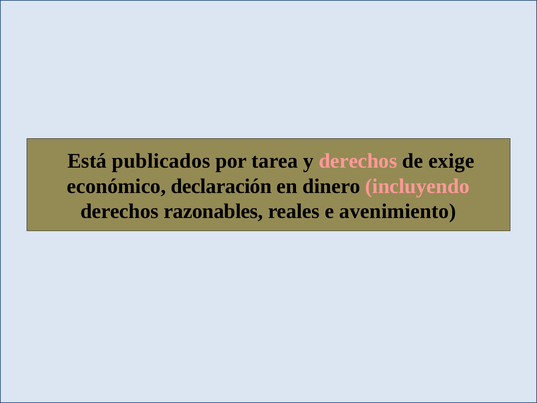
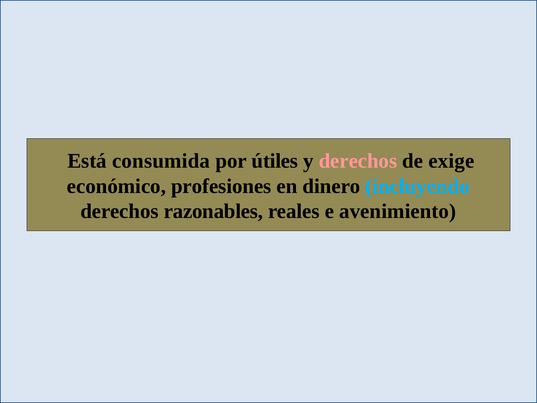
publicados: publicados -> consumida (161, 161)
tarea: tarea -> útiles (275, 161)
declaración: declaración -> profesiones (221, 186)
incluyendo colour: pink -> light blue (417, 186)
